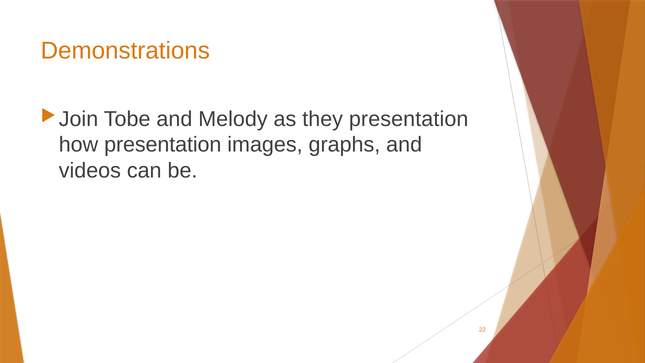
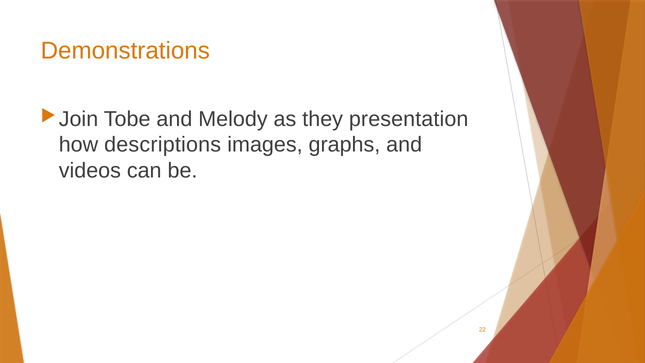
how presentation: presentation -> descriptions (163, 145)
